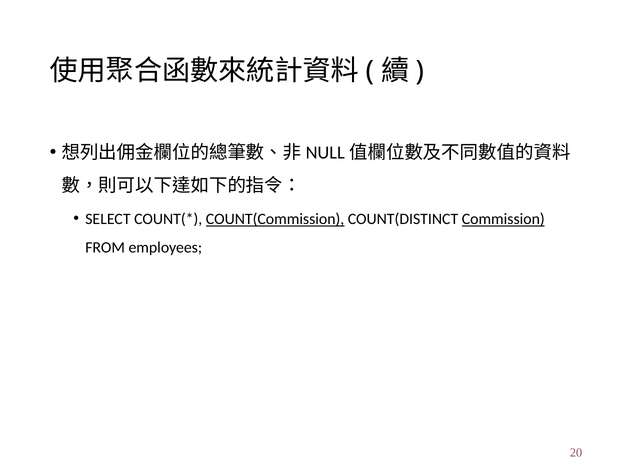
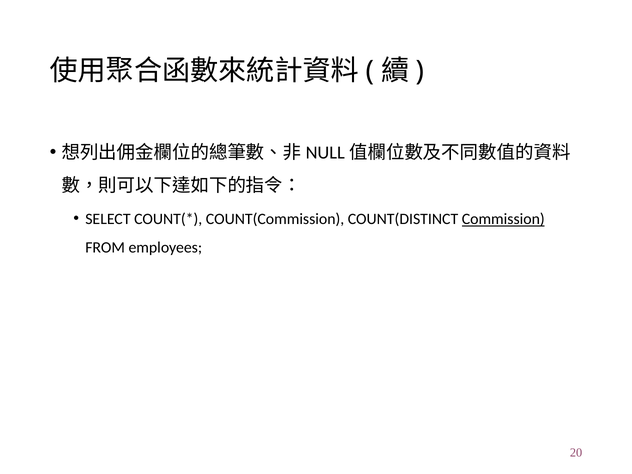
COUNT(Commission underline: present -> none (275, 219)
